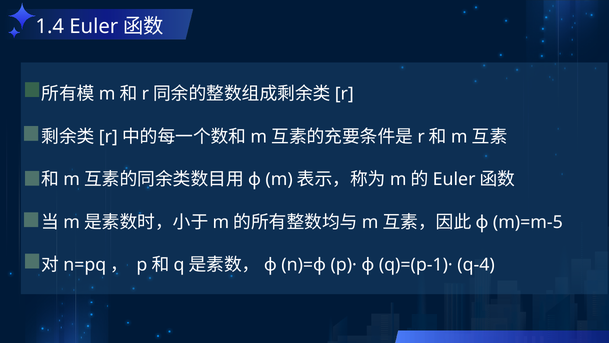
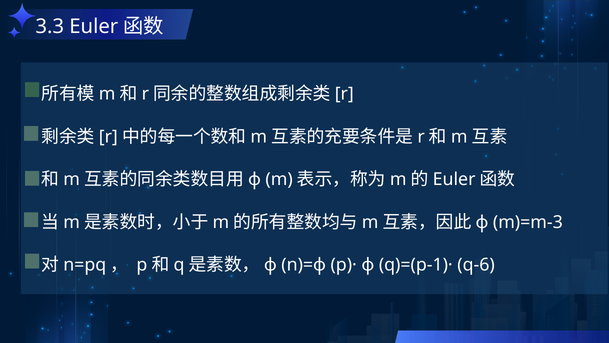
1.4: 1.4 -> 3.3 (50, 26)
m)=m-5: m)=m-5 -> m)=m-3 (528, 222)
q-4: q-4 -> q-6 (476, 265)
